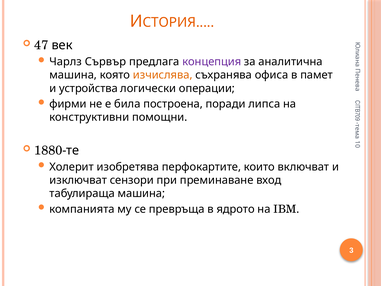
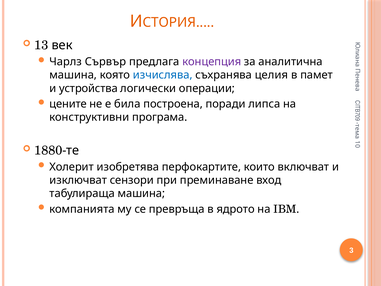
47: 47 -> 13 (41, 45)
изчислява colour: orange -> blue (163, 75)
офиса: офиса -> целия (271, 75)
фирми: фирми -> цените (68, 104)
помощни: помощни -> програма (160, 117)
